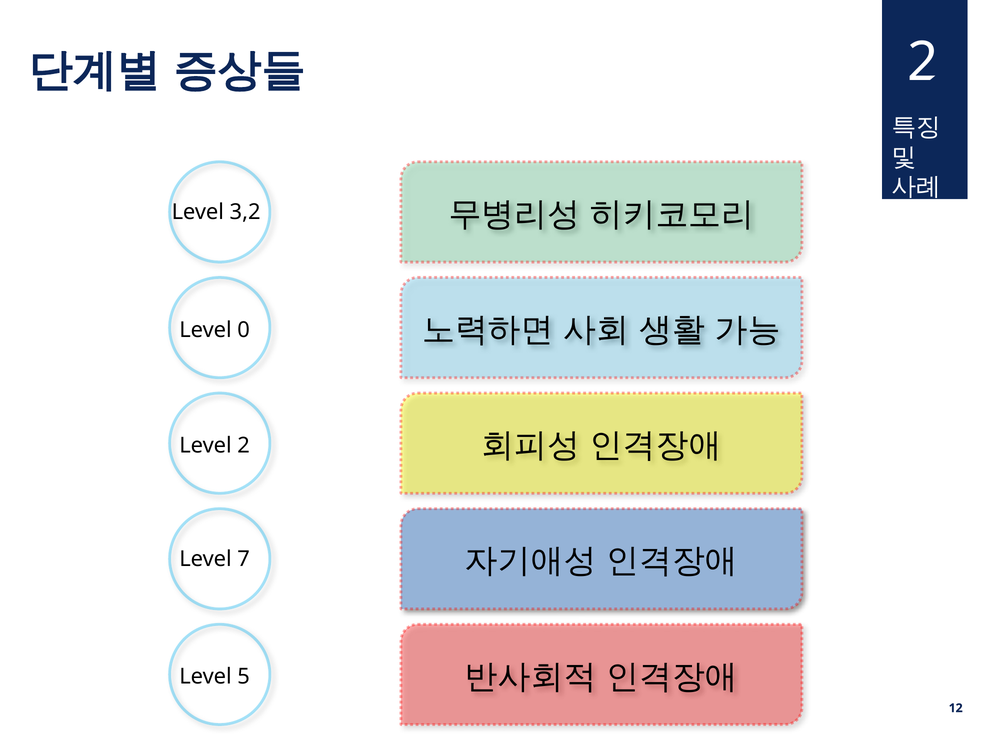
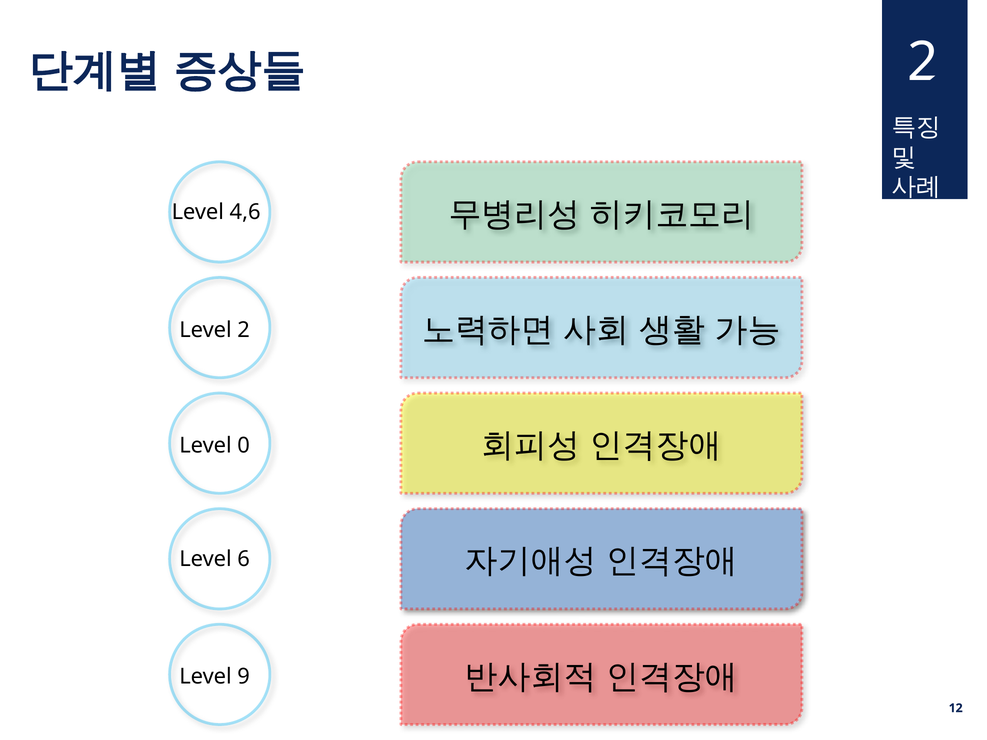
3,2: 3,2 -> 4,6 (245, 212)
Level 0: 0 -> 2 (244, 330)
Level 2: 2 -> 0 (244, 446)
7: 7 -> 6 (244, 559)
5: 5 -> 9 (244, 677)
